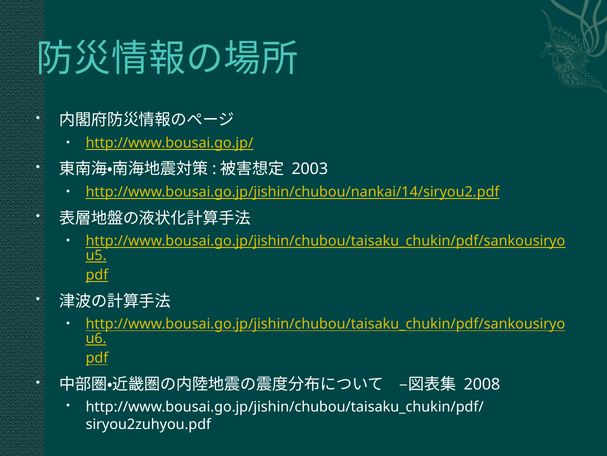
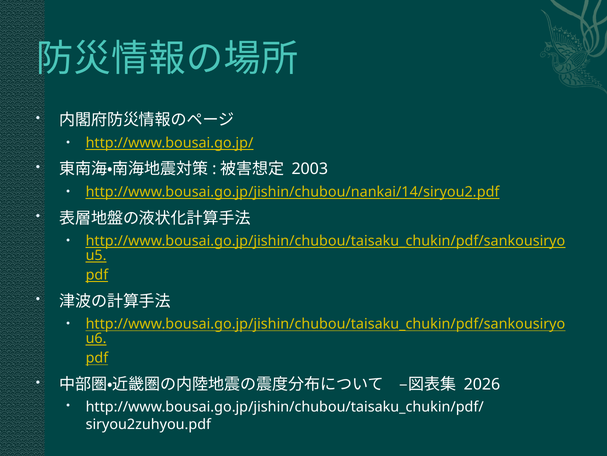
2008: 2008 -> 2026 (482, 384)
